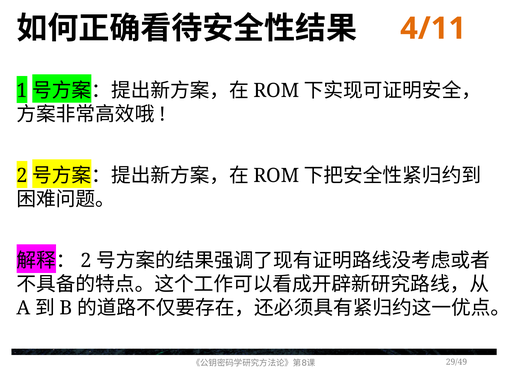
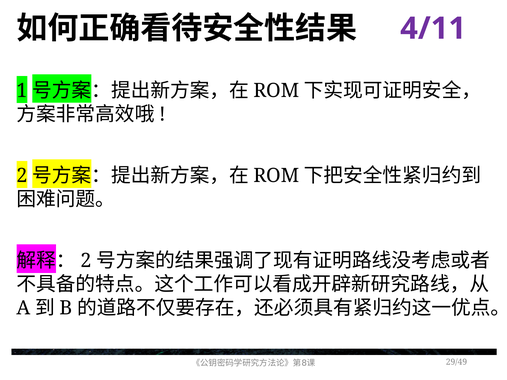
4/11 colour: orange -> purple (433, 29)
